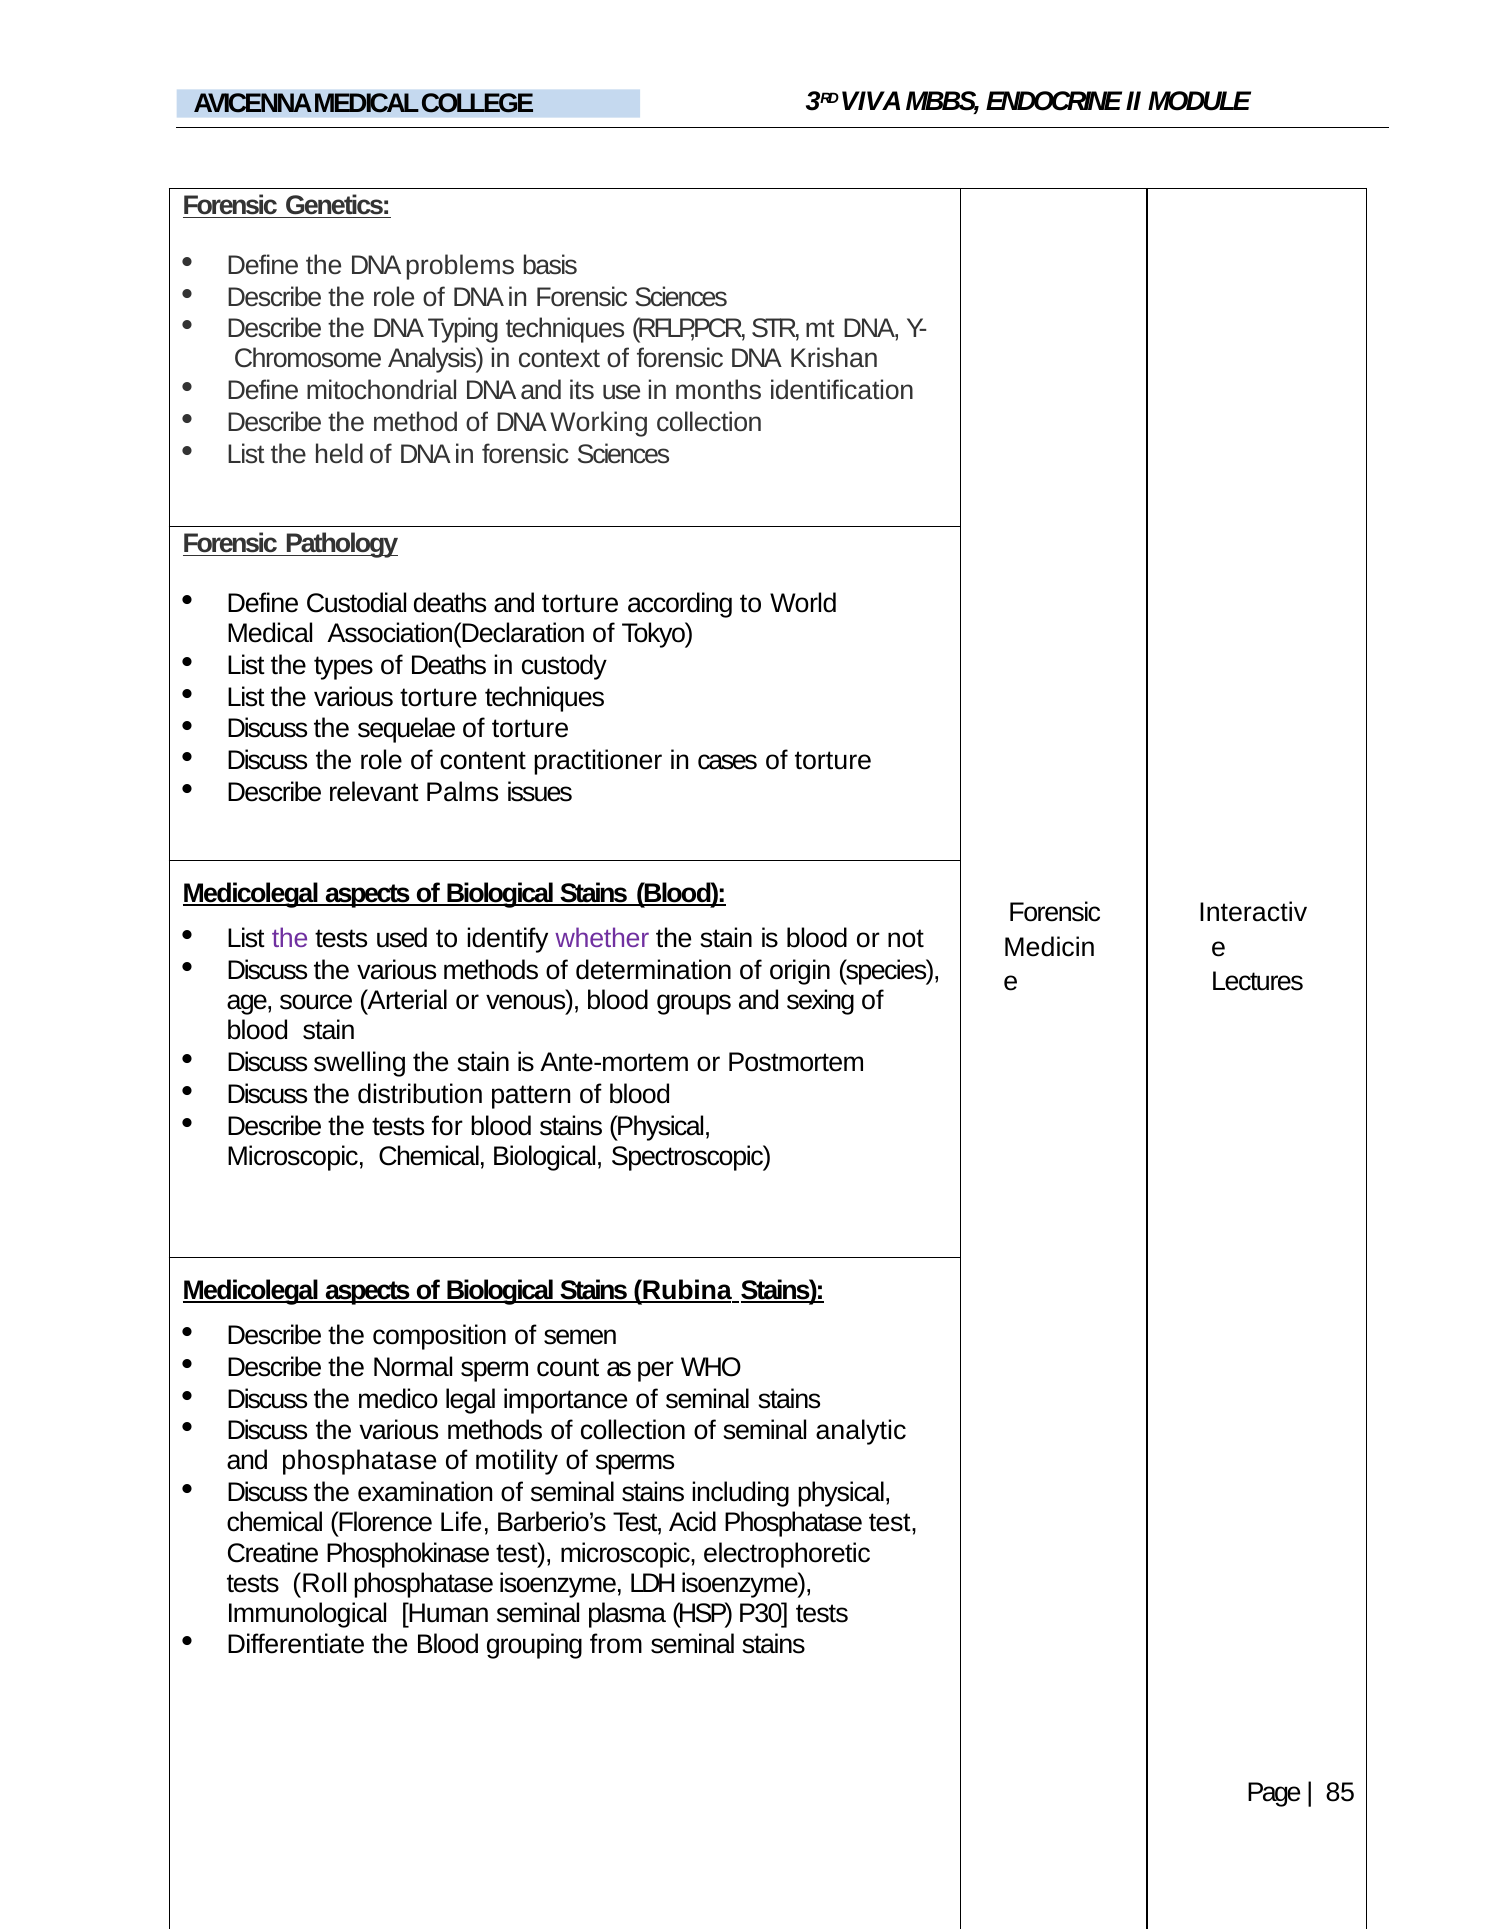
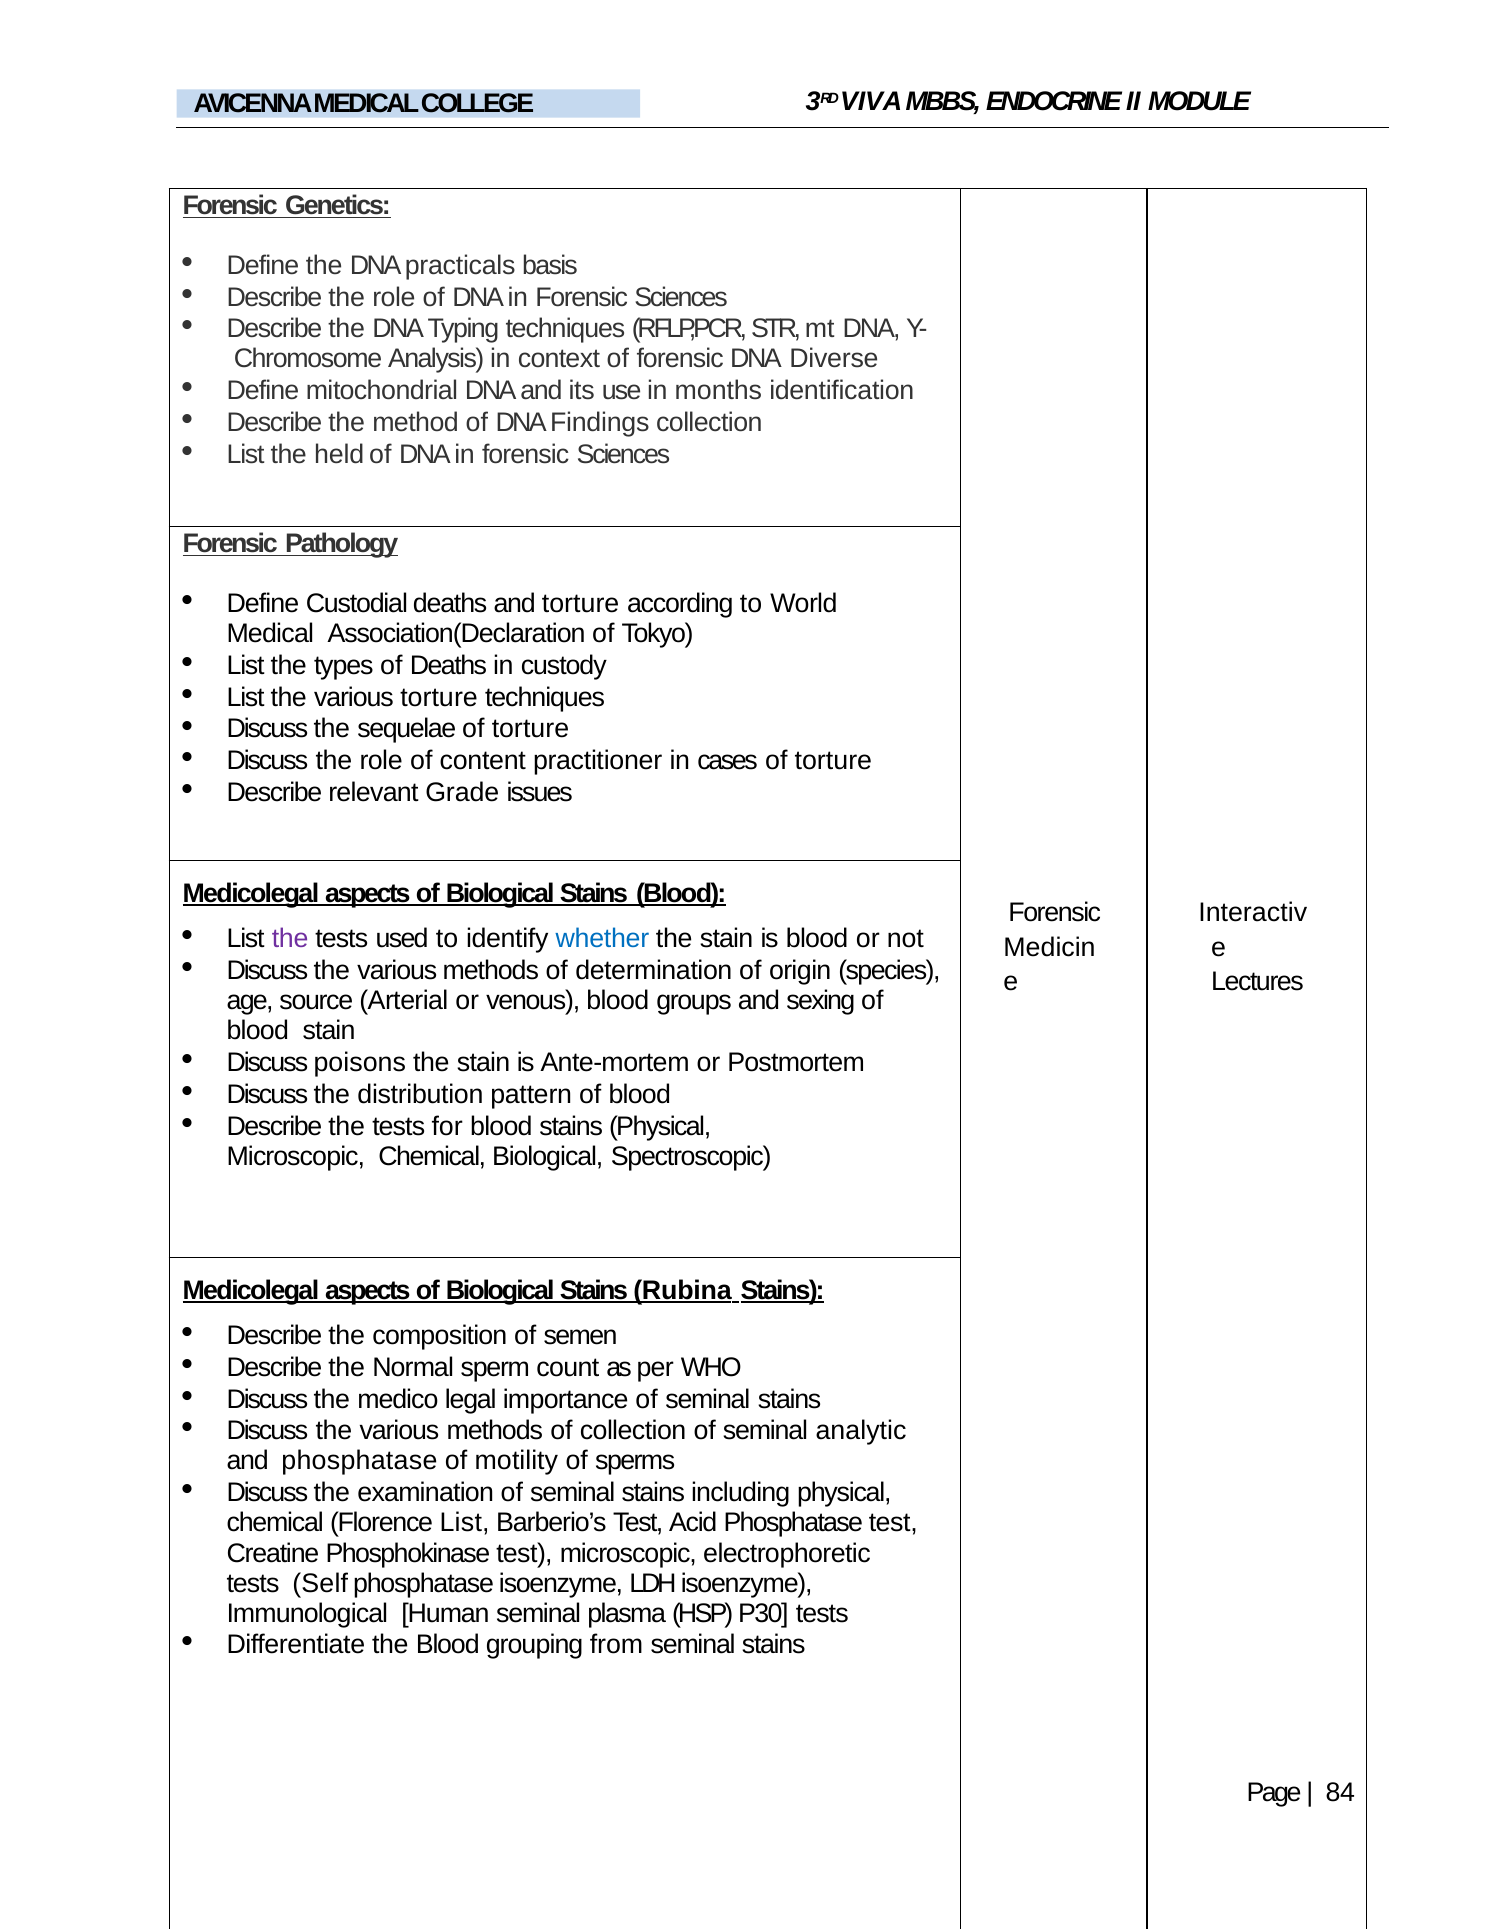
problems: problems -> practicals (460, 266)
Krishan: Krishan -> Diverse (834, 359)
Working: Working -> Findings (600, 423)
Palms: Palms -> Grade (462, 793)
whether colour: purple -> blue (602, 939)
swelling: swelling -> poisons (360, 1063)
Florence Life: Life -> List (465, 1524)
Roll: Roll -> Self (320, 1584)
85: 85 -> 84 (1340, 1793)
